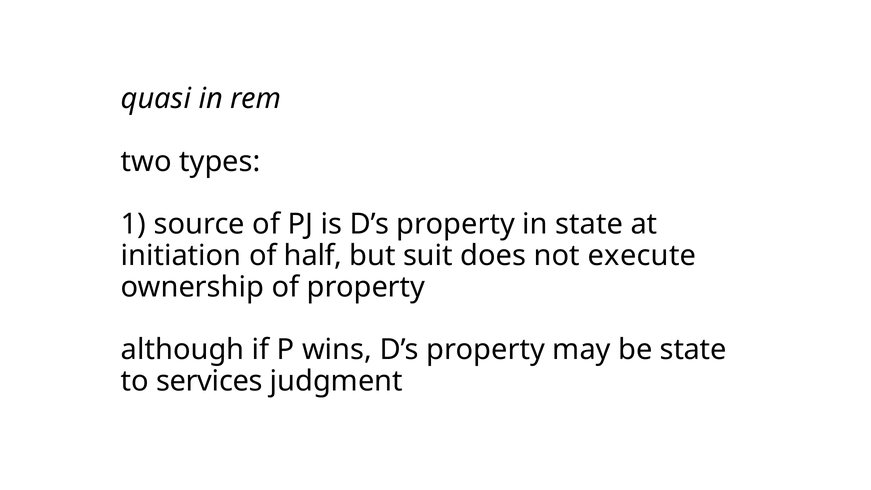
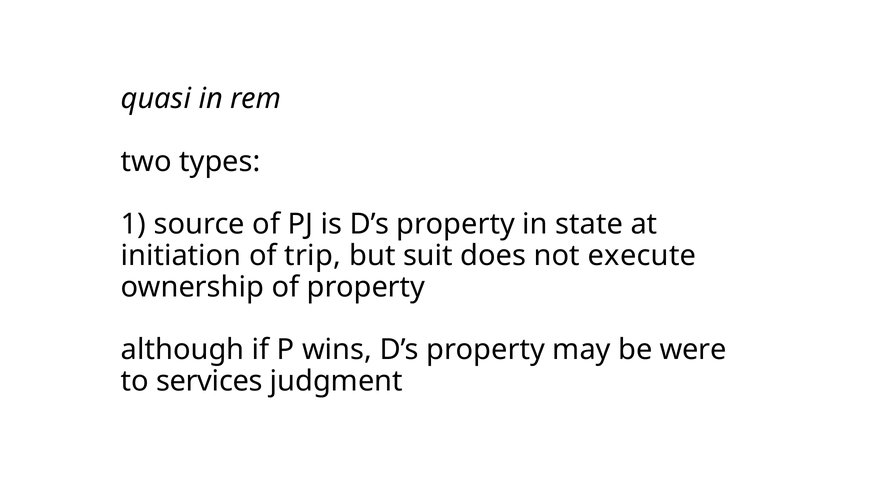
half: half -> trip (313, 256)
be state: state -> were (693, 350)
